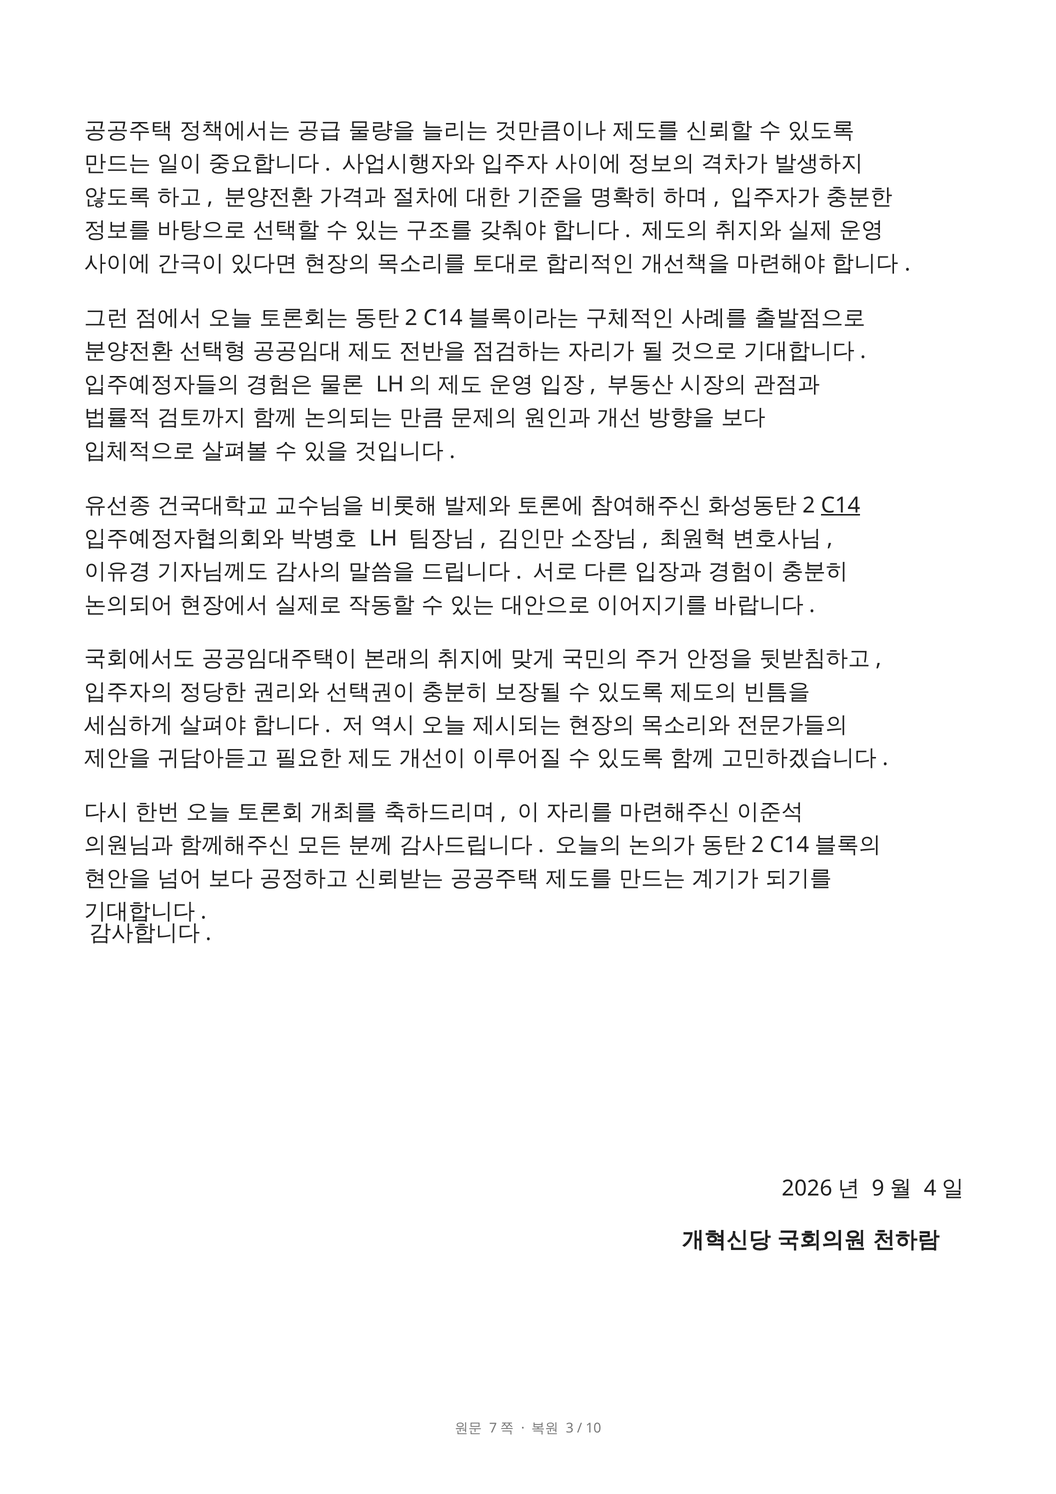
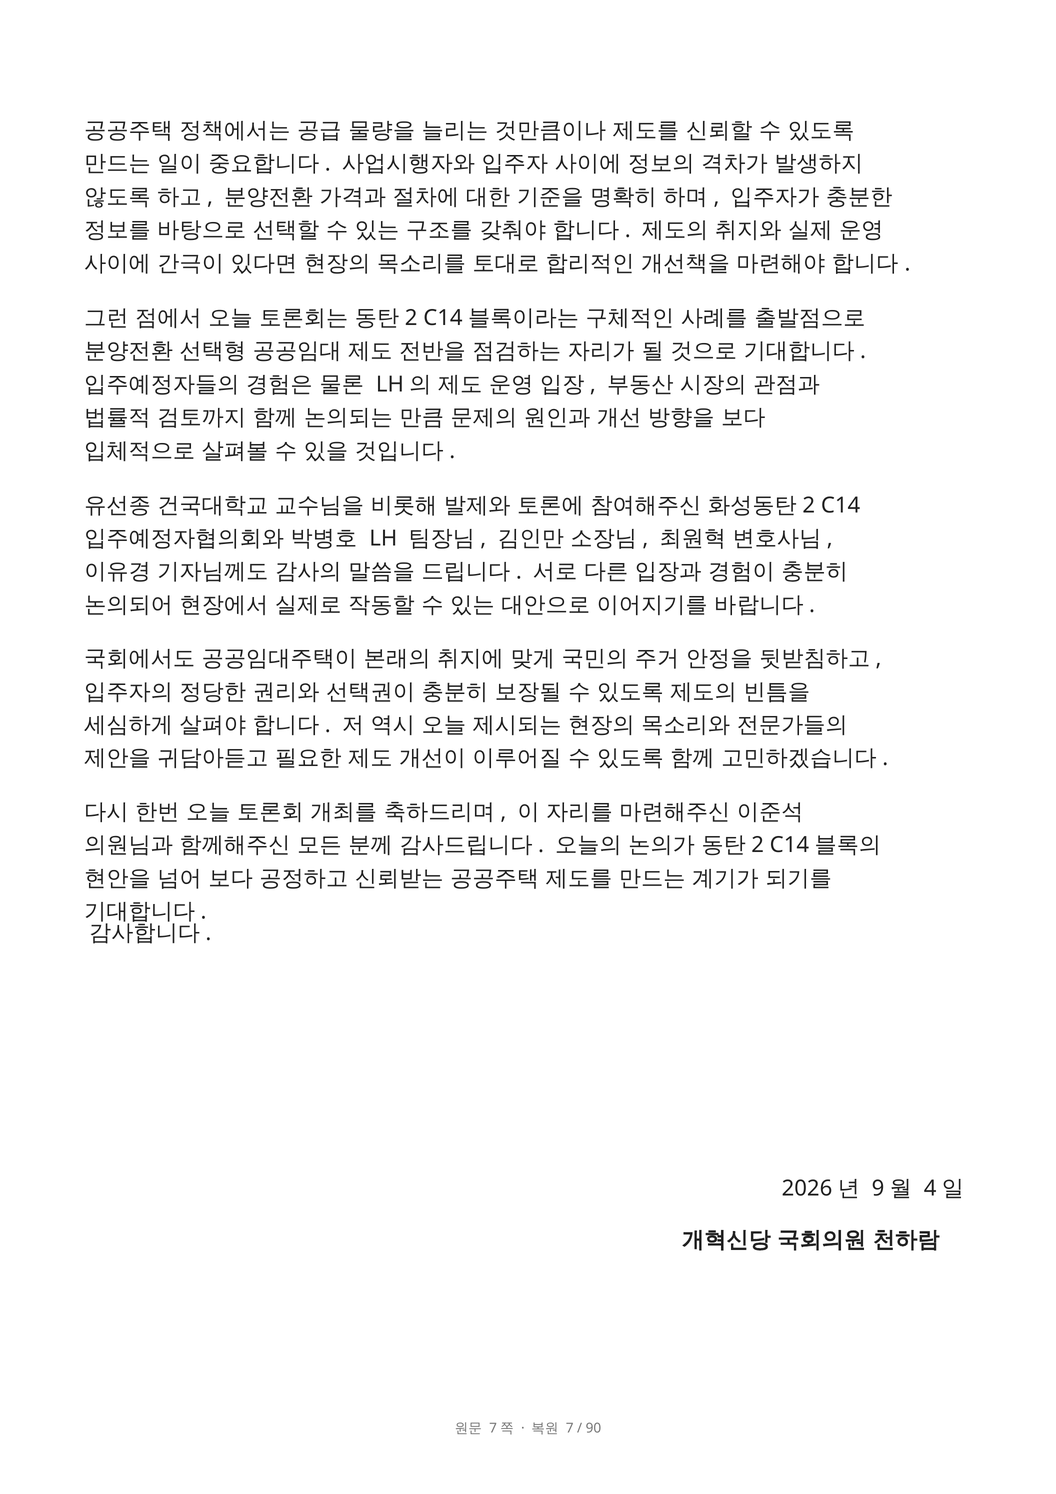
C14 underline: present -> none (841, 505)
3: 3 -> 7 (570, 1428)
10: 10 -> 90 (593, 1428)
